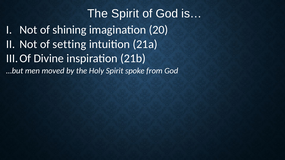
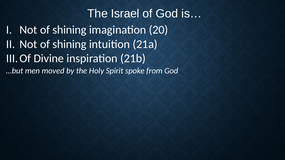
The Spirit: Spirit -> Israel (125, 14)
setting: setting -> shining (70, 44)
